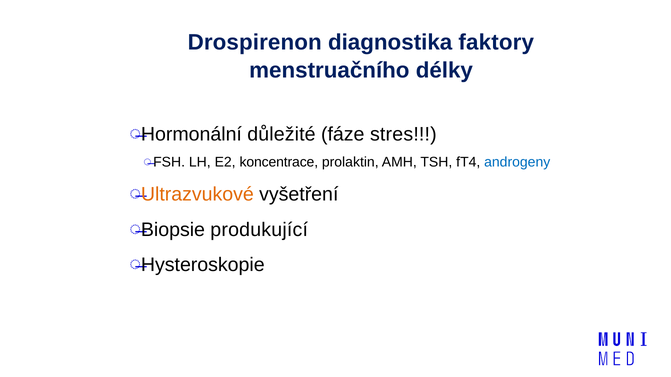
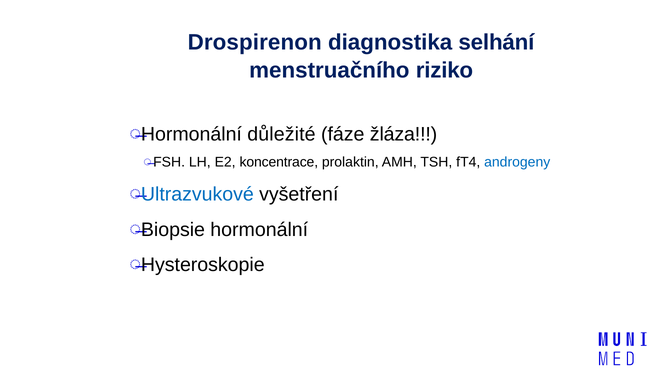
faktory: faktory -> selhání (496, 42)
délky: délky -> riziko (444, 70)
stres: stres -> žláza (404, 134)
Ultrazvukové colour: orange -> blue (197, 195)
Biopsie produkující: produkující -> hormonální (259, 230)
